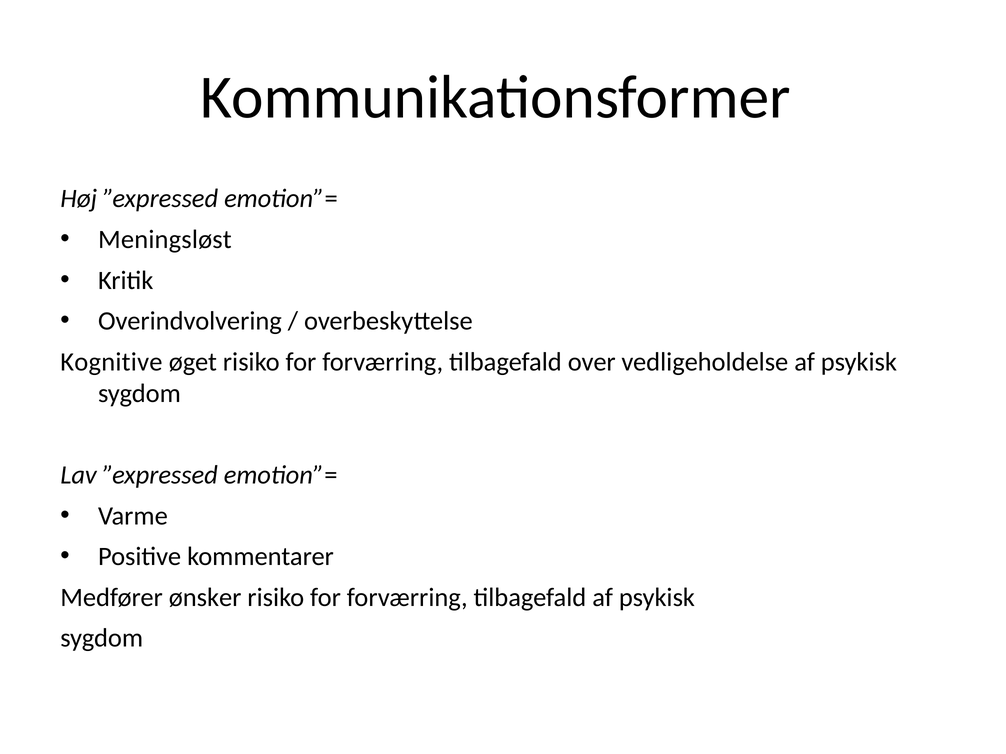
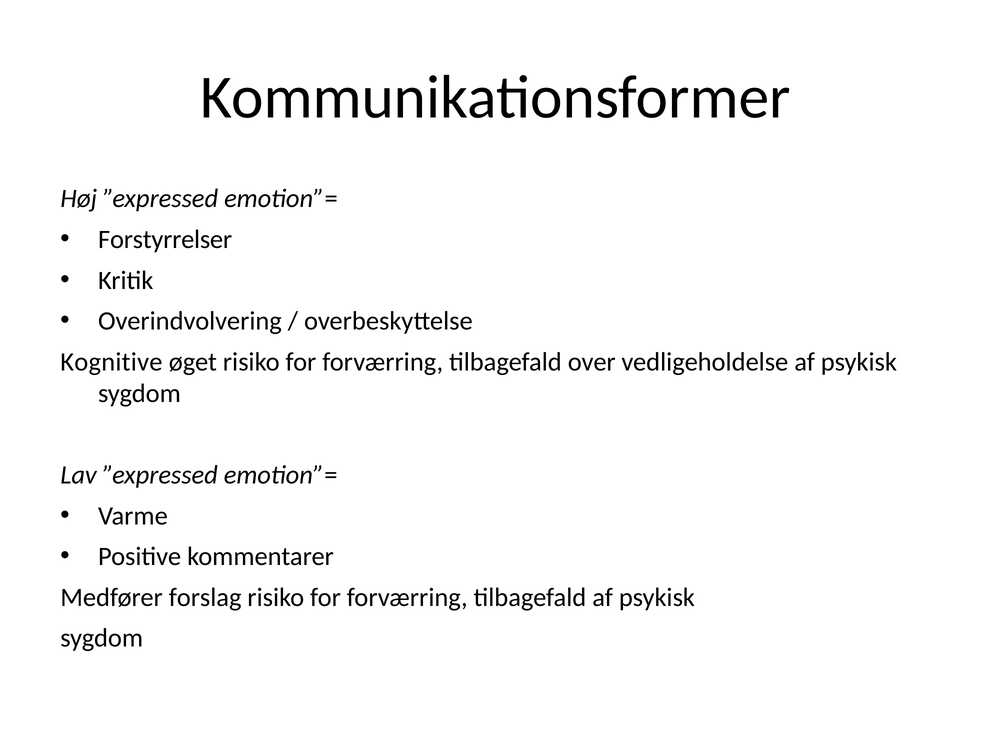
Meningsløst: Meningsløst -> Forstyrrelser (165, 240)
ønsker: ønsker -> forslag (205, 598)
